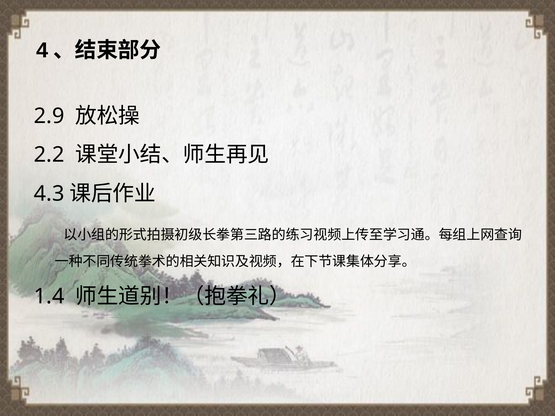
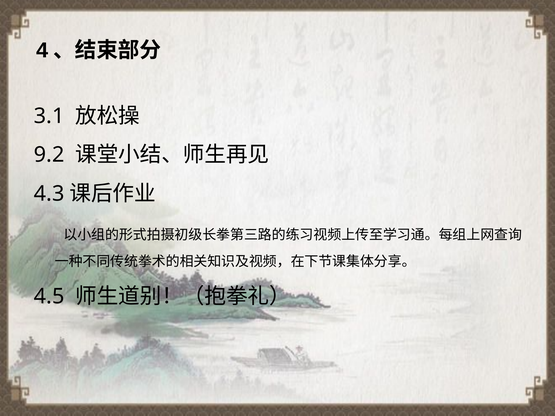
2.9: 2.9 -> 3.1 (49, 116)
2.2: 2.2 -> 9.2 (49, 155)
1.4: 1.4 -> 4.5 (49, 296)
